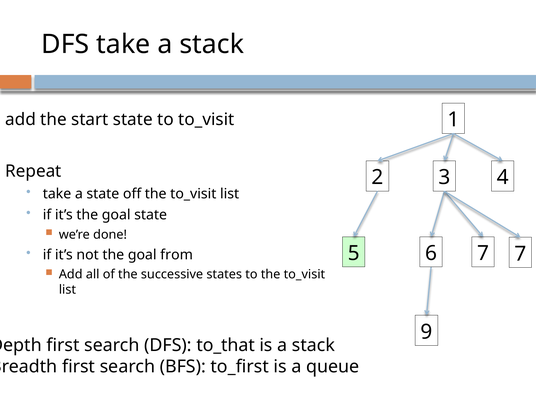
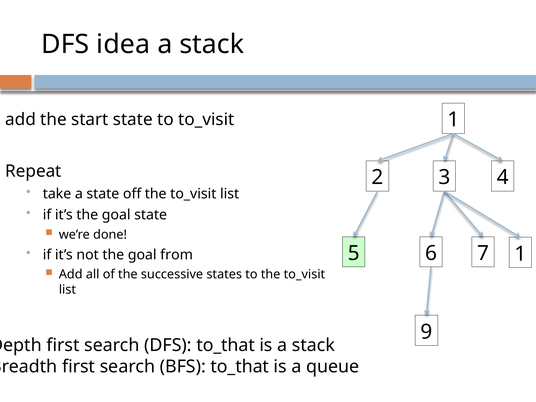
DFS take: take -> idea (123, 44)
6 7: 7 -> 1 (520, 254)
BFS to_first: to_first -> to_that (240, 367)
